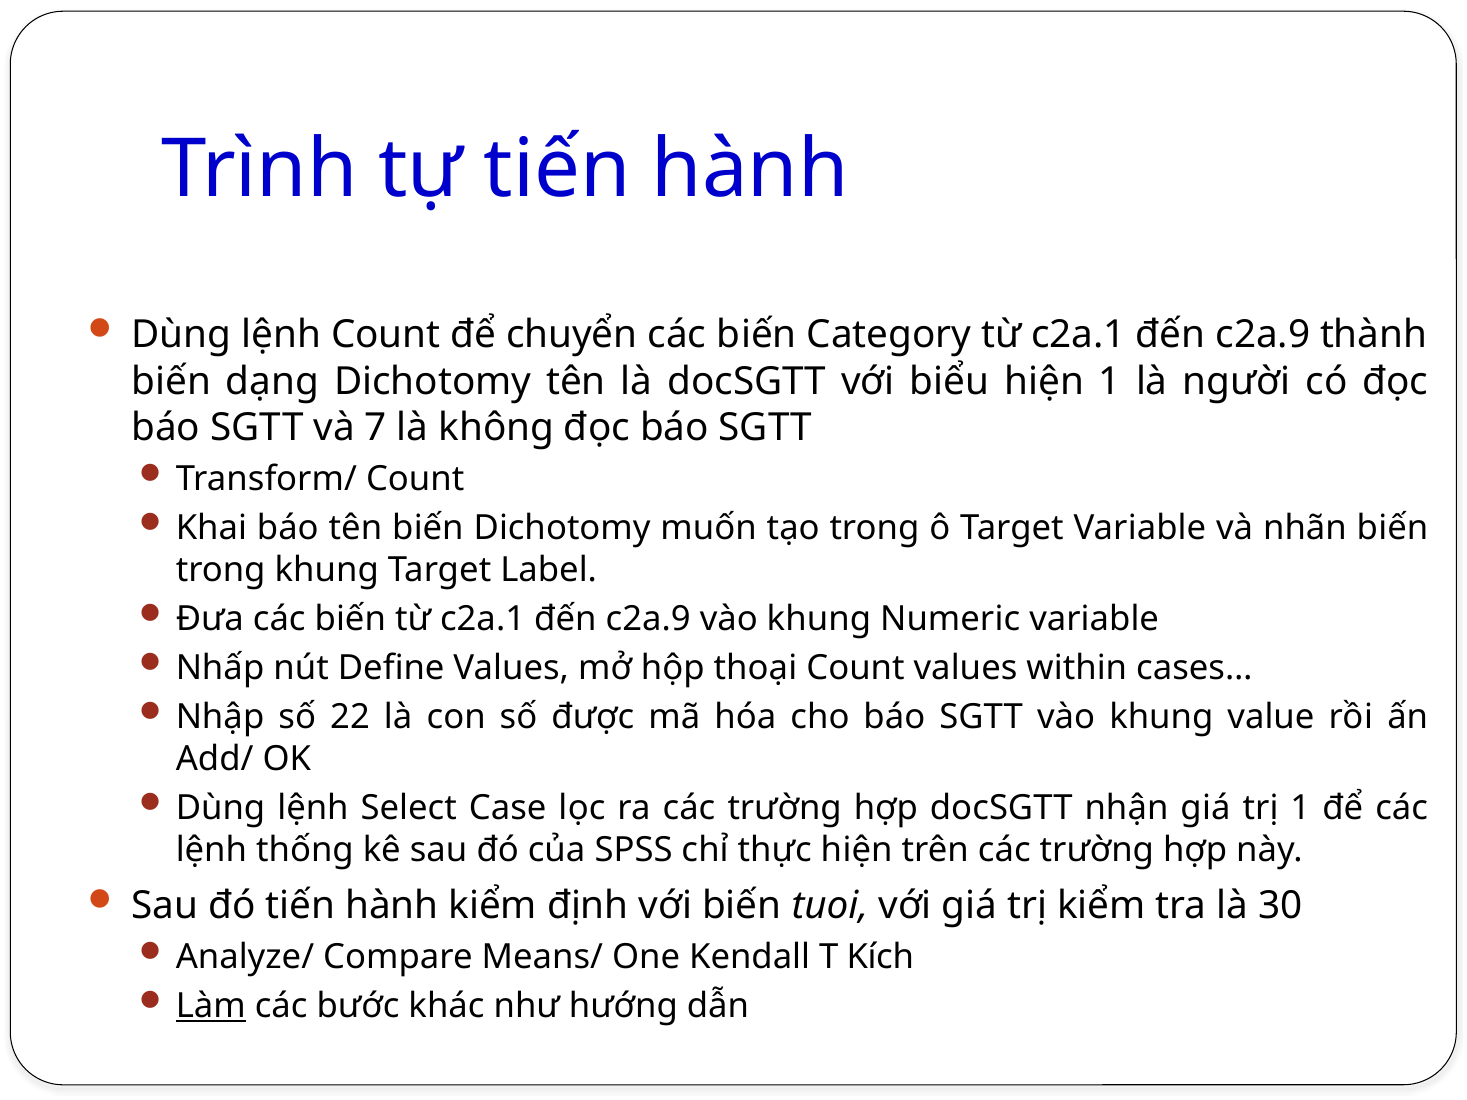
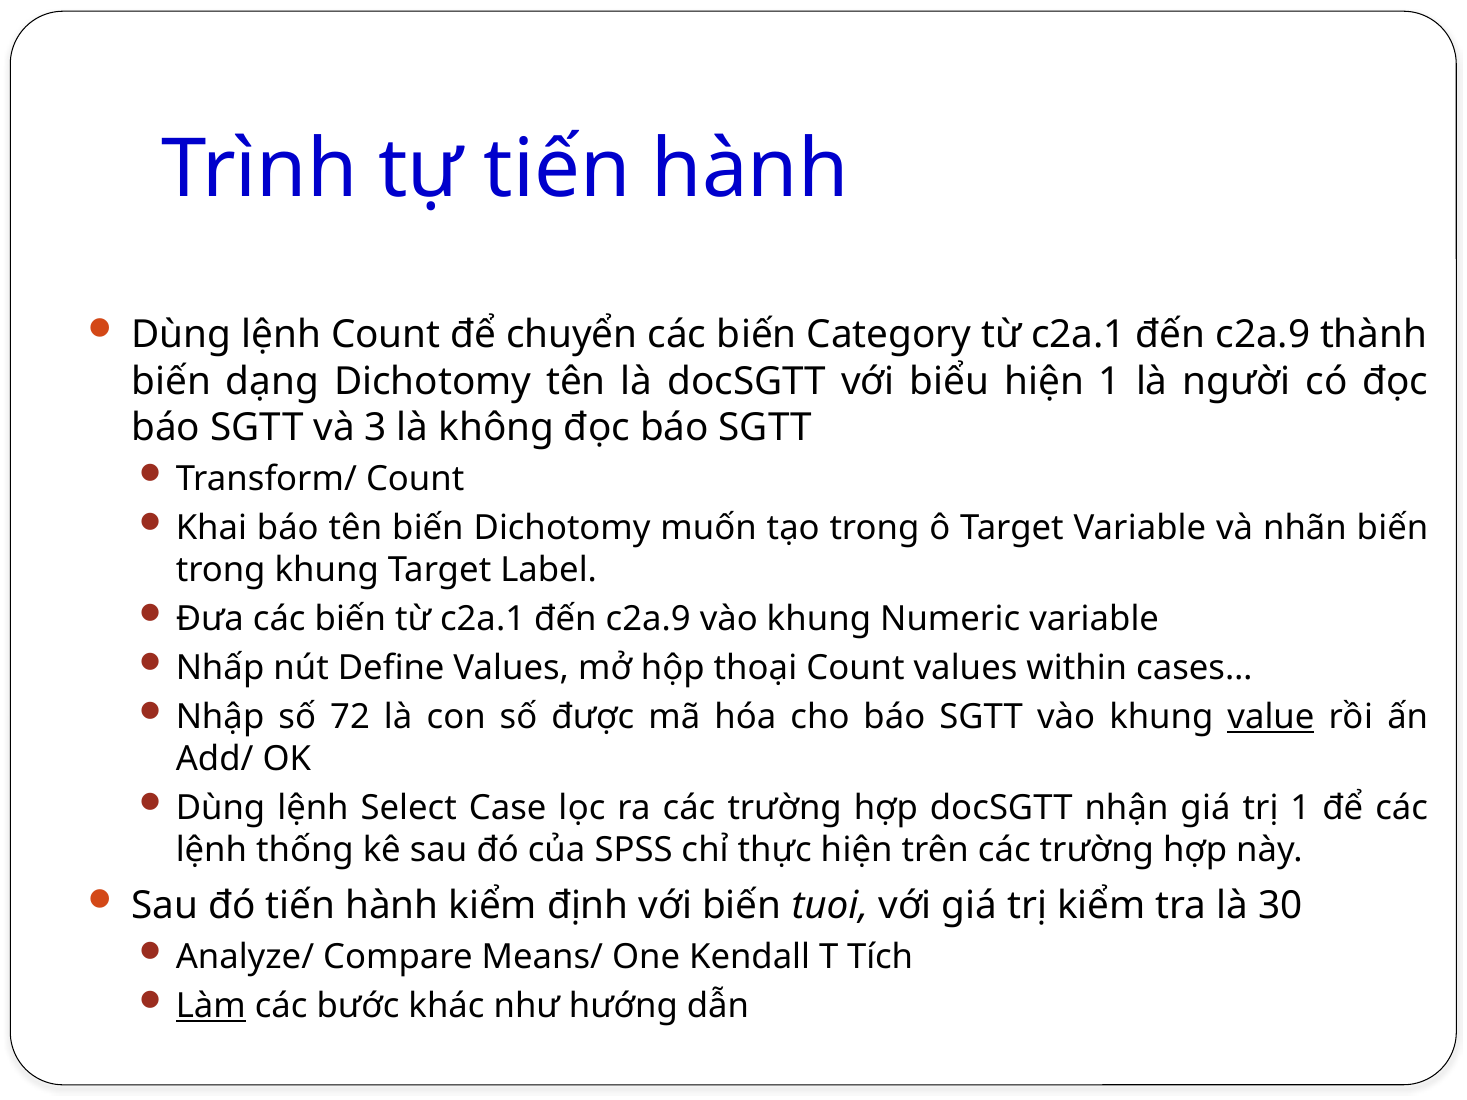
7: 7 -> 3 (376, 428)
22: 22 -> 72 (350, 718)
value underline: none -> present (1271, 718)
Kích: Kích -> Tích (880, 957)
